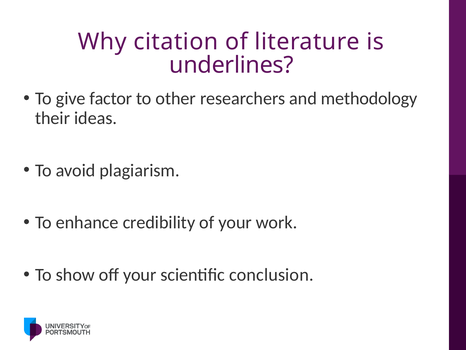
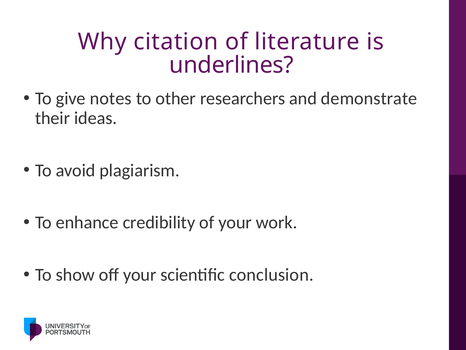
factor: factor -> notes (111, 98)
methodology: methodology -> demonstrate (369, 98)
